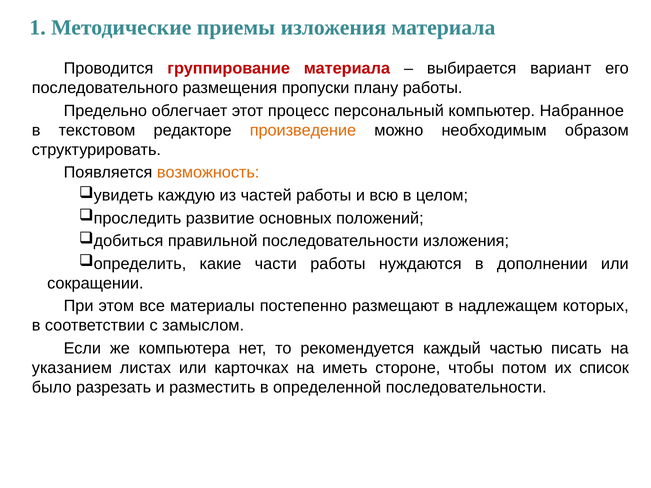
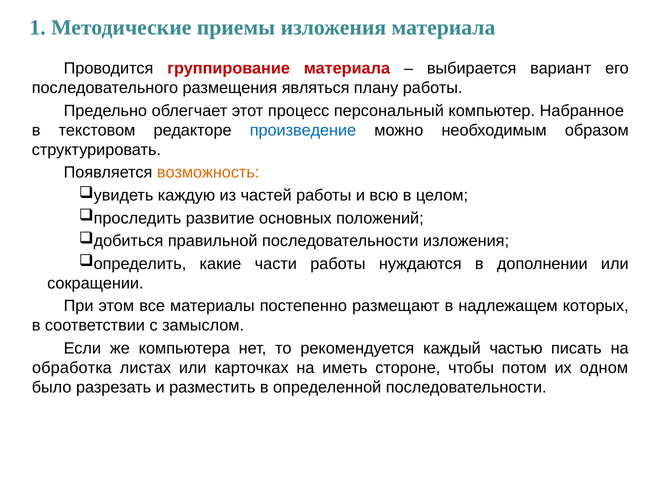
пропуски: пропуски -> являться (316, 88)
произведение colour: orange -> blue (303, 130)
указанием: указанием -> обработка (72, 368)
список: список -> одном (604, 368)
